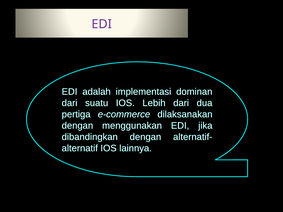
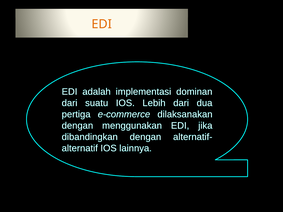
EDI colour: purple -> orange (102, 24)
